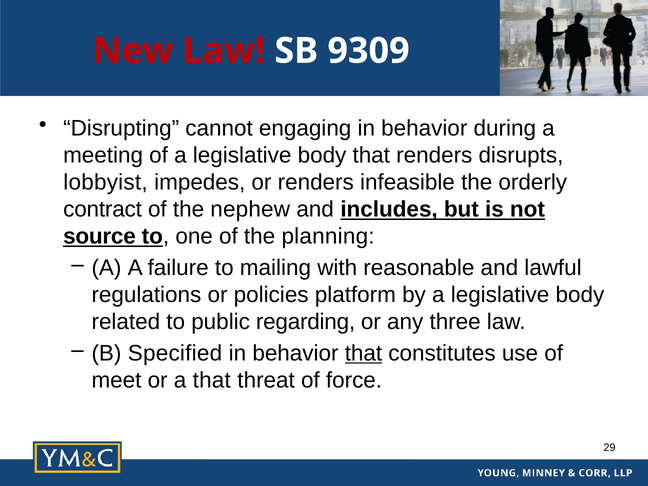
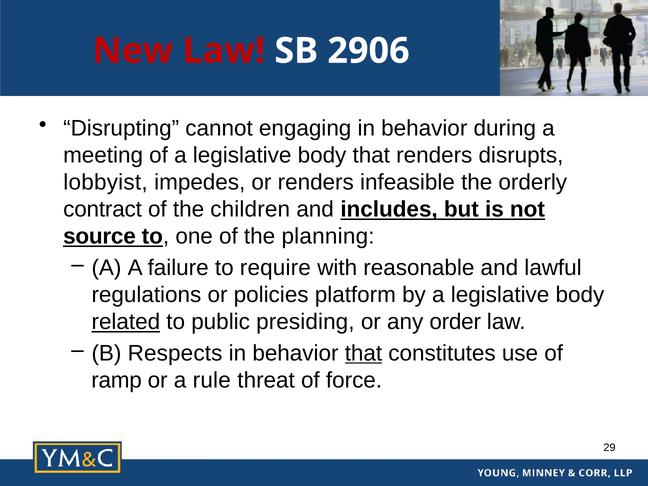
9309: 9309 -> 2906 (369, 51)
nephew: nephew -> children (250, 209)
mailing: mailing -> require (275, 268)
related underline: none -> present (126, 322)
regarding: regarding -> presiding (305, 322)
three: three -> order (455, 322)
Specified: Specified -> Respects (175, 353)
meet: meet -> ramp (117, 380)
a that: that -> rule (212, 380)
